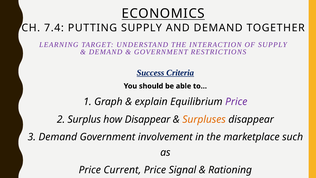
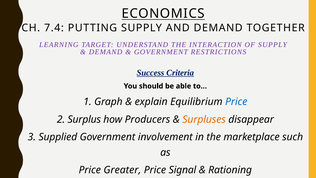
Price colour: purple -> blue (236, 102)
how Disappear: Disappear -> Producers (148, 119)
3 Demand: Demand -> Supplied (58, 137)
Current: Current -> Greater (122, 170)
